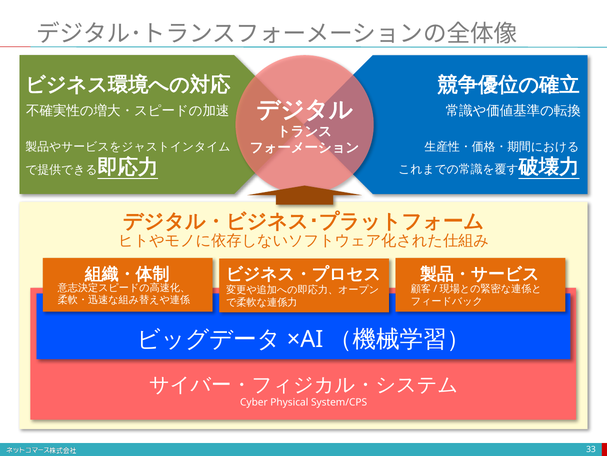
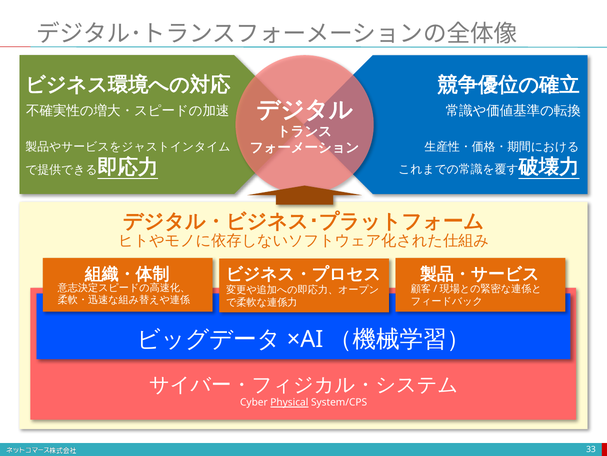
Physical underline: none -> present (289, 402)
